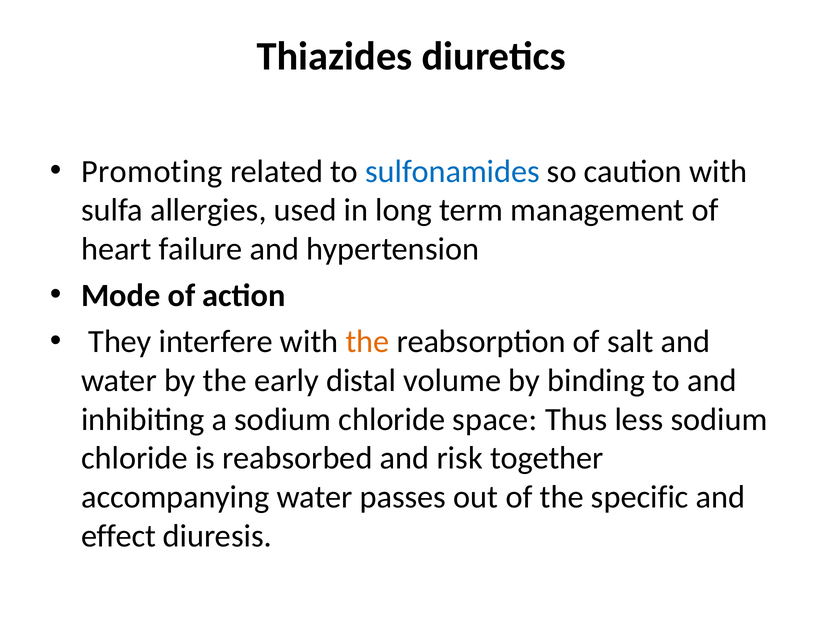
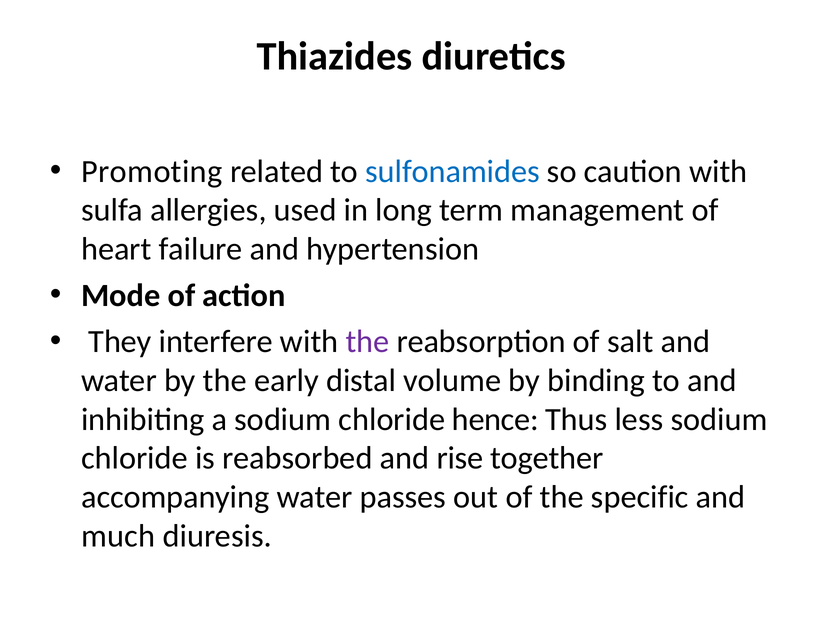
the colour: orange -> purple (367, 342)
space: space -> hence (495, 419)
risk: risk -> rise (460, 458)
effect: effect -> much (118, 536)
